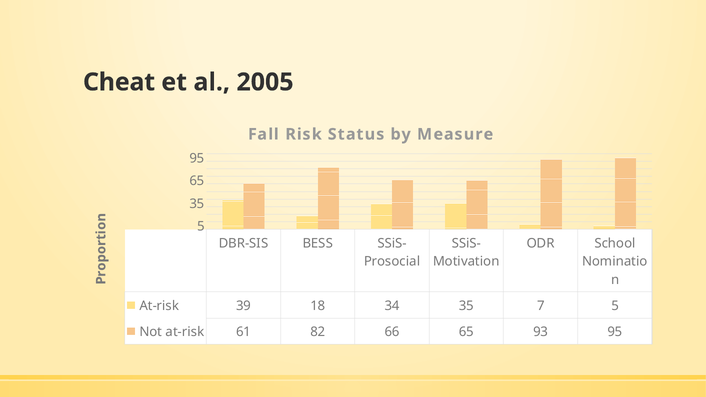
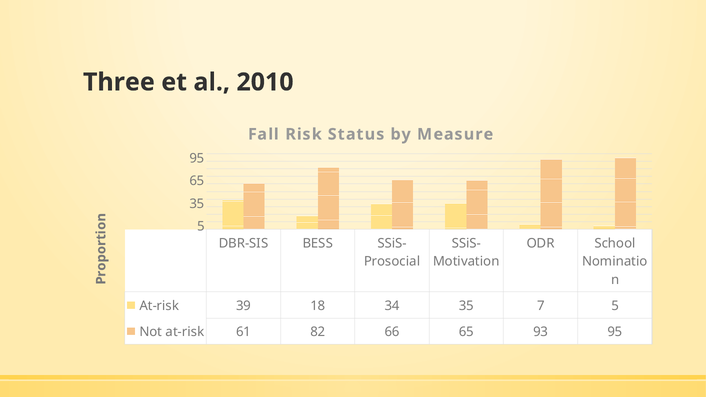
Cheat: Cheat -> Three (119, 82)
2005: 2005 -> 2010 (265, 82)
